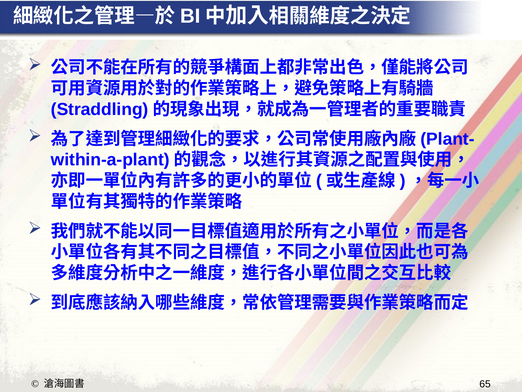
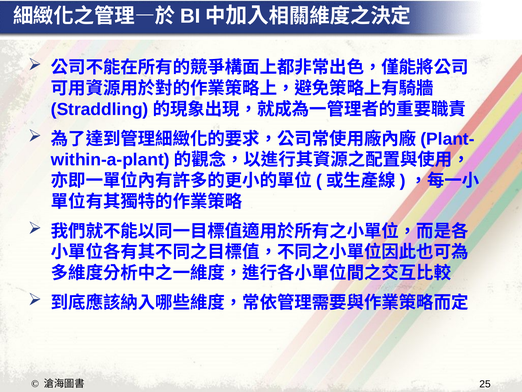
65: 65 -> 25 (485, 384)
